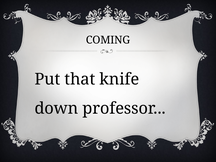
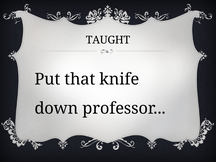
COMING: COMING -> TAUGHT (108, 40)
